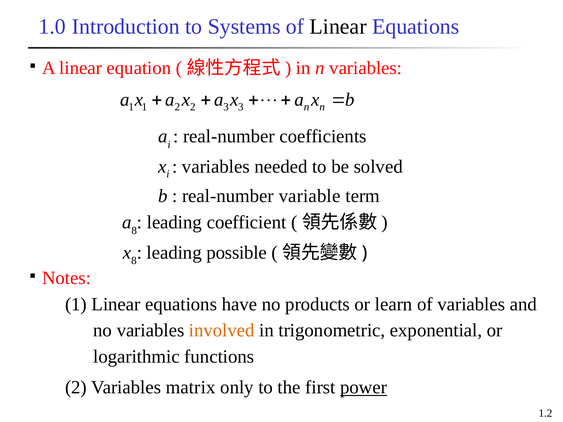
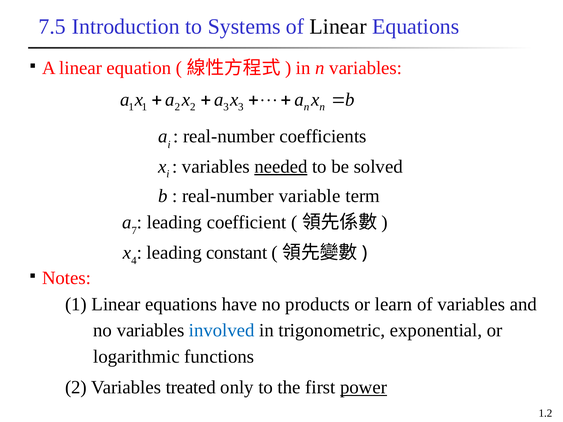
1.0: 1.0 -> 7.5 (52, 27)
needed underline: none -> present (281, 167)
a 8: 8 -> 7 (134, 231)
8: 8 -> 4 (134, 261)
possible: possible -> constant (237, 253)
involved colour: orange -> blue (222, 331)
matrix: matrix -> treated (191, 388)
